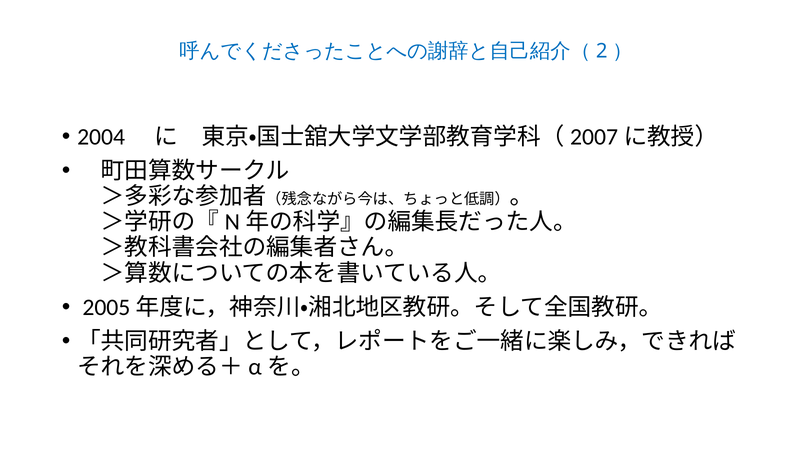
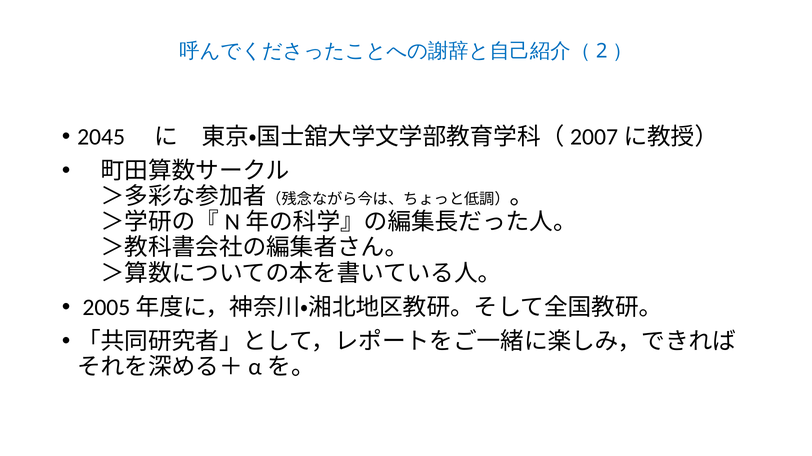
2004: 2004 -> 2045 (101, 137)
